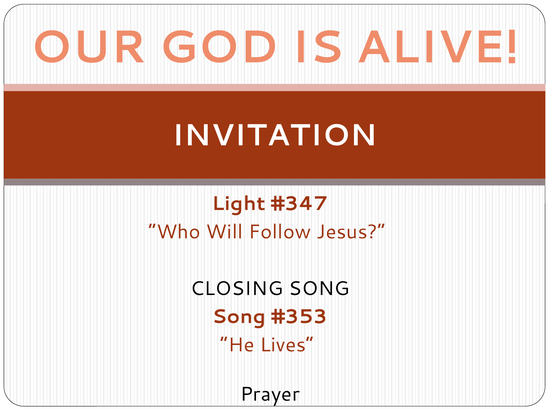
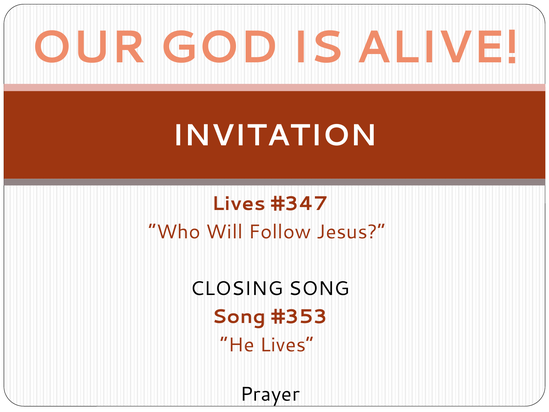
Light: Light -> Lives (239, 204)
